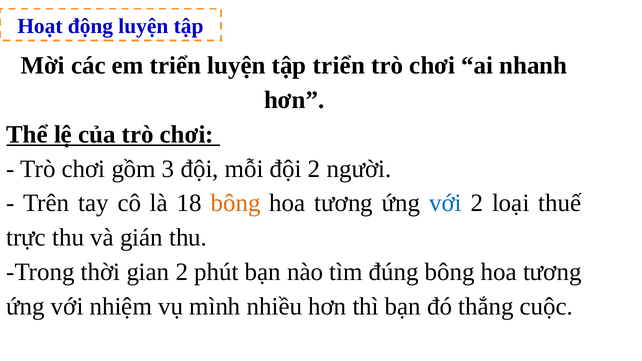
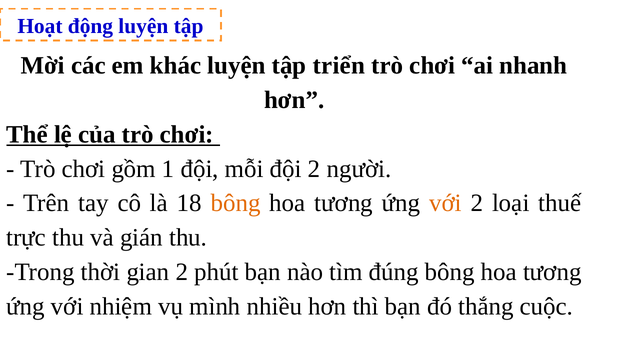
em triển: triển -> khác (176, 65)
3: 3 -> 1 (168, 169)
với colour: blue -> orange (446, 203)
